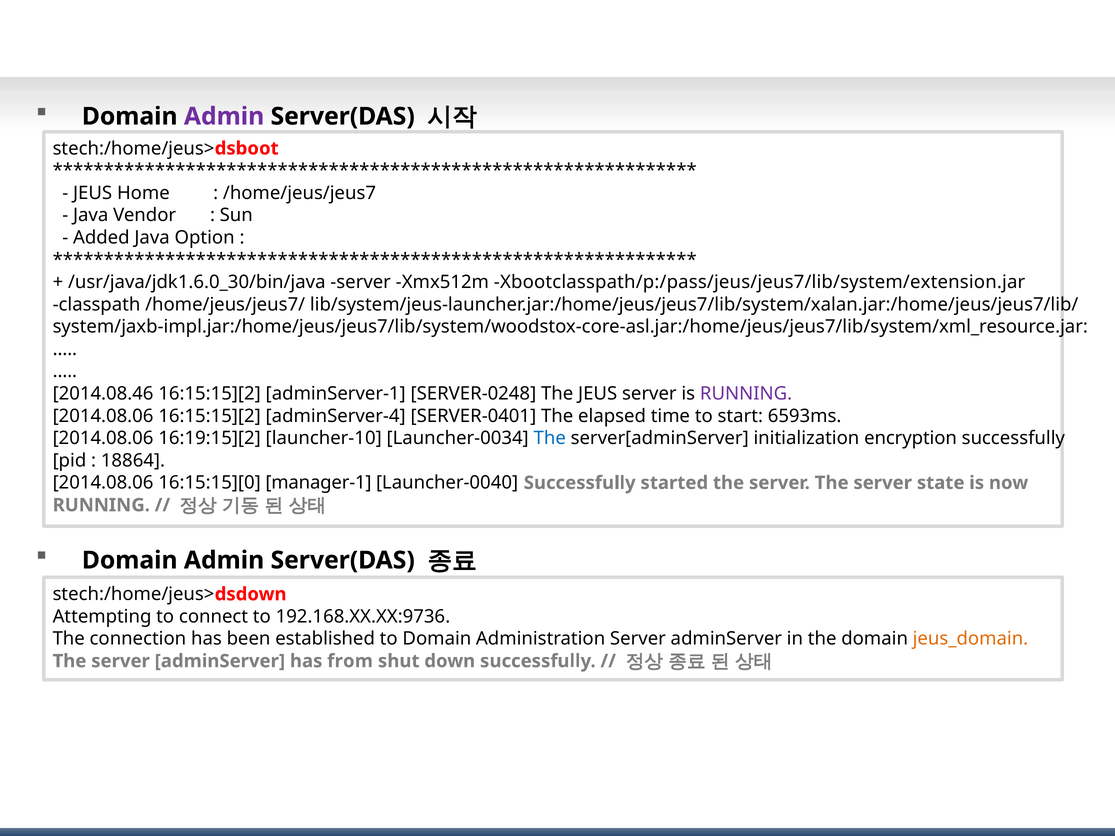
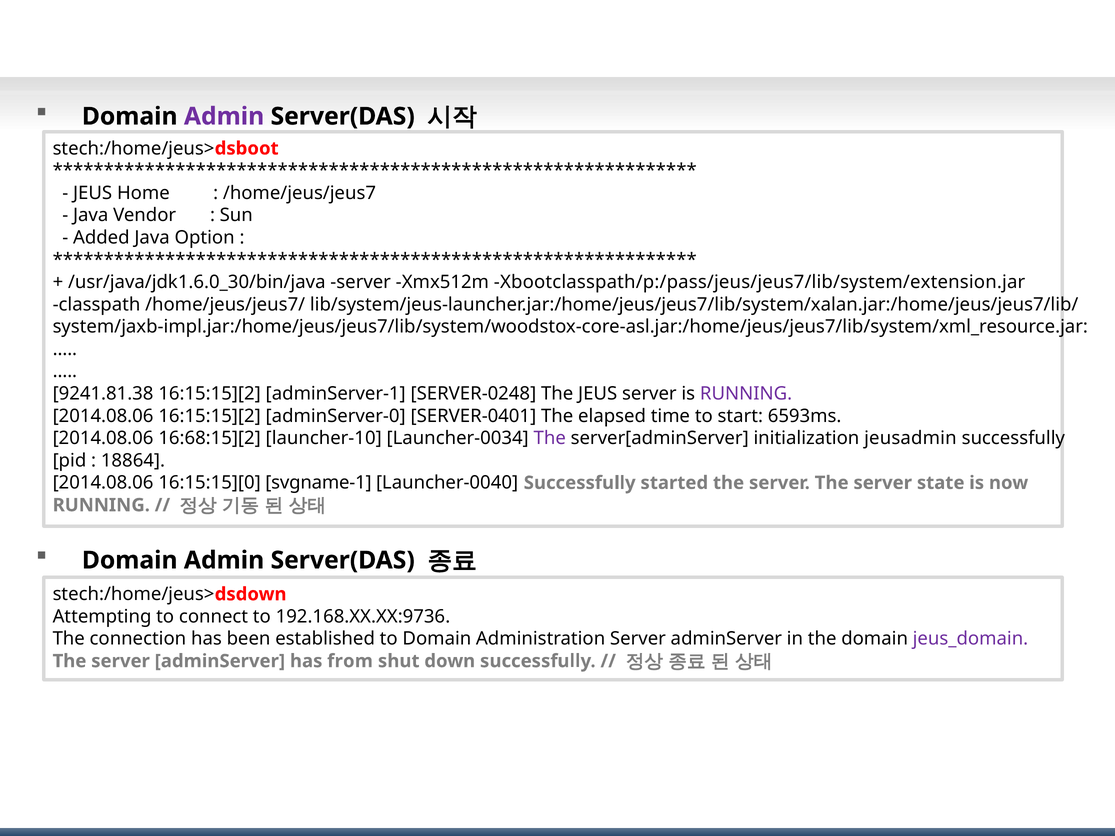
2014.08.46: 2014.08.46 -> 9241.81.38 (103, 394)
adminServer-4: adminServer-4 -> adminServer-0 (336, 416)
16:19:15][2: 16:19:15][2 -> 16:68:15][2 (210, 438)
The colour: blue -> purple (550, 438)
encryption: encryption -> jeusadmin (910, 438)
manager-1: manager-1 -> svgname-1 (318, 483)
jeus_domain colour: orange -> purple (970, 639)
